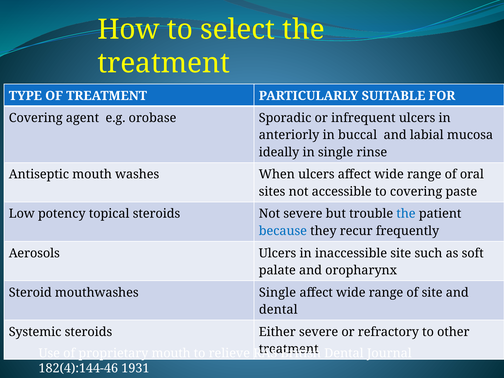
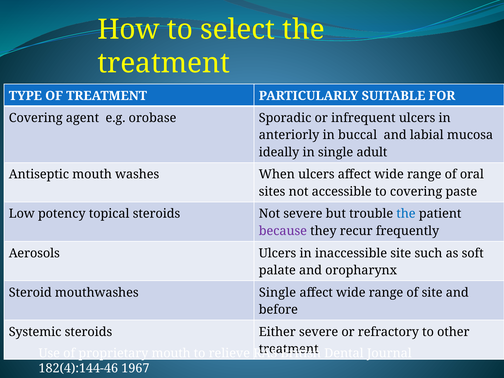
rinse: rinse -> adult (372, 152)
because colour: blue -> purple (283, 231)
dental: dental -> before (278, 310)
1931: 1931 -> 1967 (135, 368)
